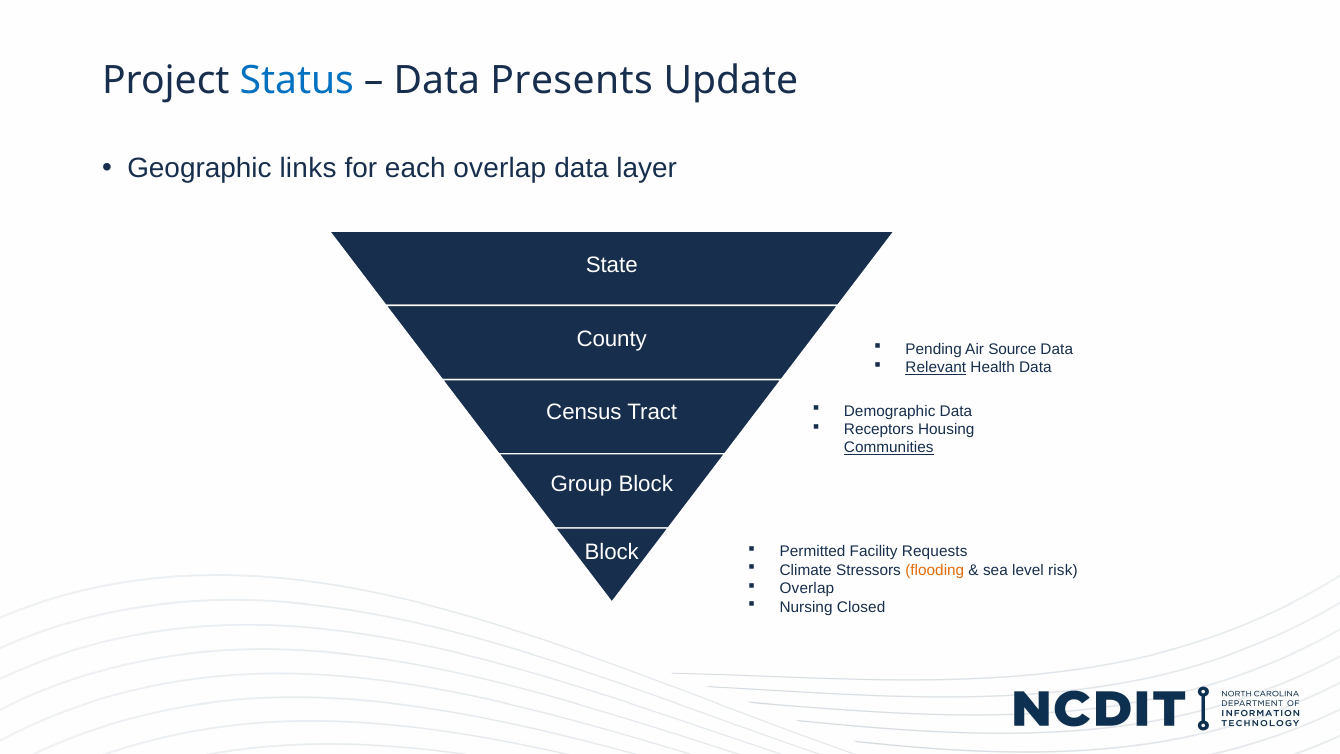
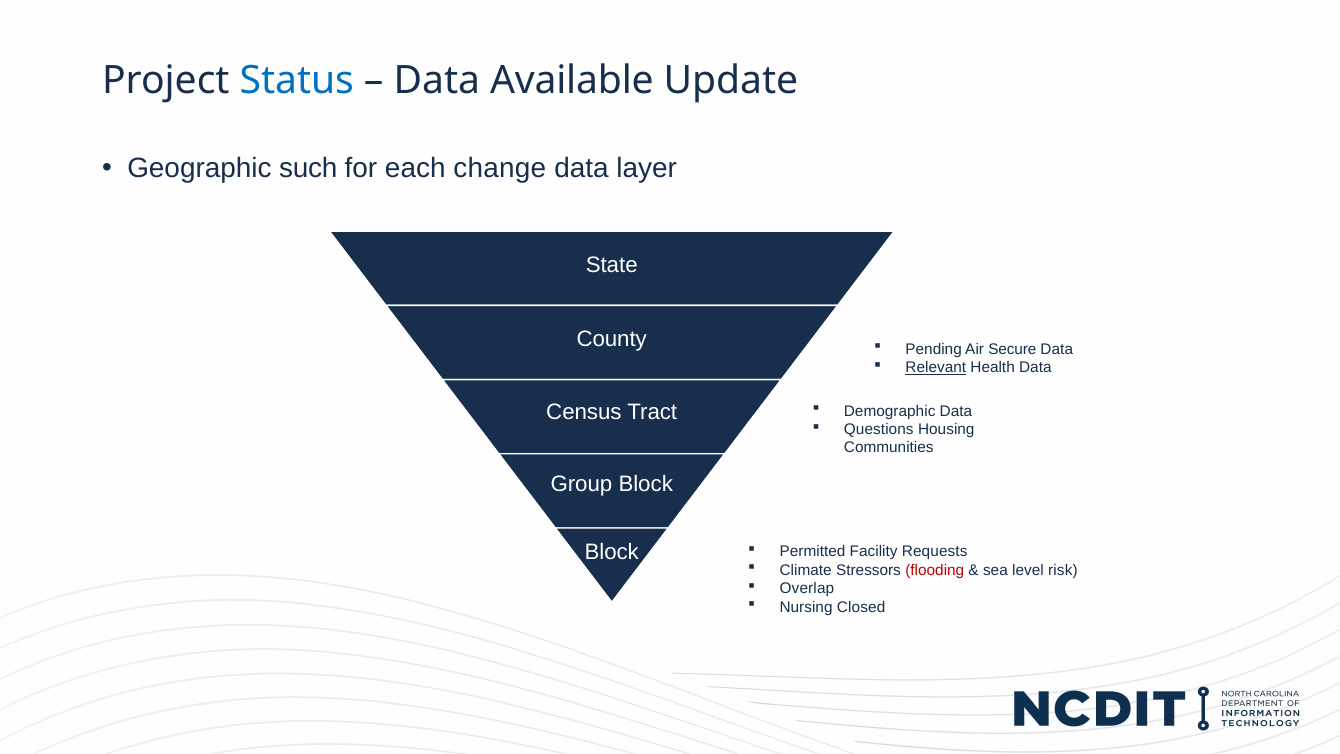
Presents: Presents -> Available (572, 81)
links: links -> such (308, 169)
each overlap: overlap -> change (500, 169)
Source: Source -> Secure (1012, 349)
Receptors: Receptors -> Questions (879, 429)
Communities underline: present -> none (889, 448)
flooding colour: orange -> red (935, 570)
